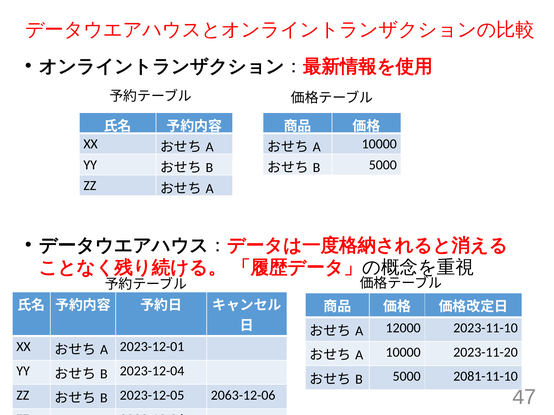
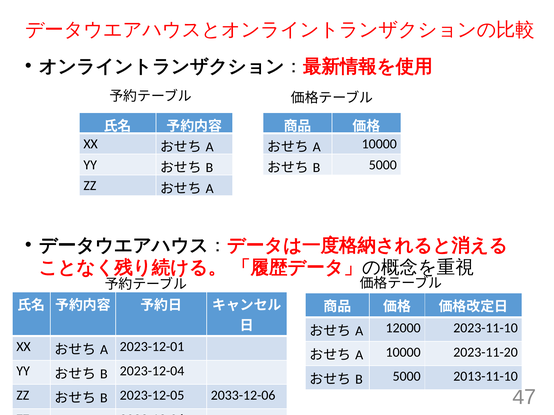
2081-11-10: 2081-11-10 -> 2013-11-10 (486, 377)
2063-12-06: 2063-12-06 -> 2033-12-06 (243, 396)
